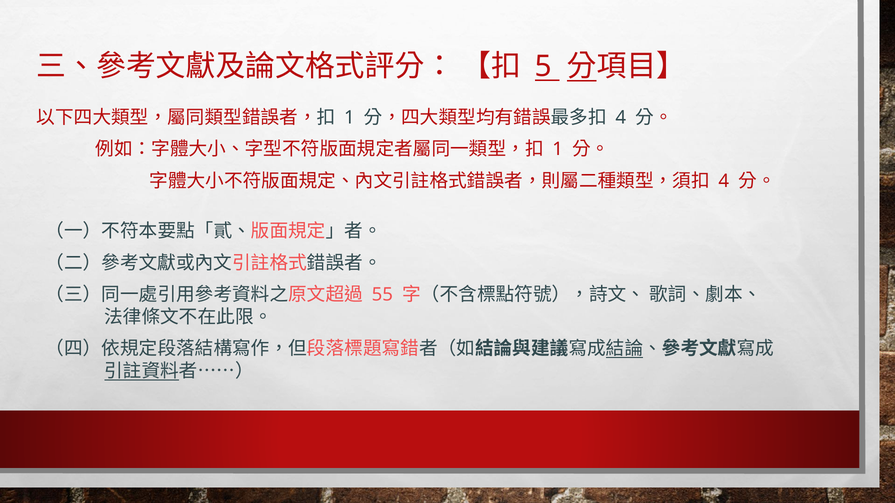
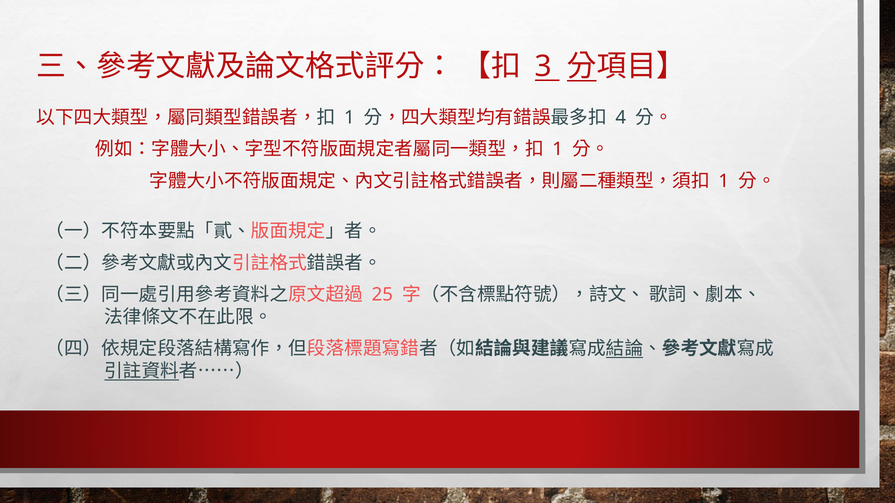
5: 5 -> 3 (543, 67)
4: 4 -> 1 (724, 181)
55: 55 -> 25 (382, 295)
